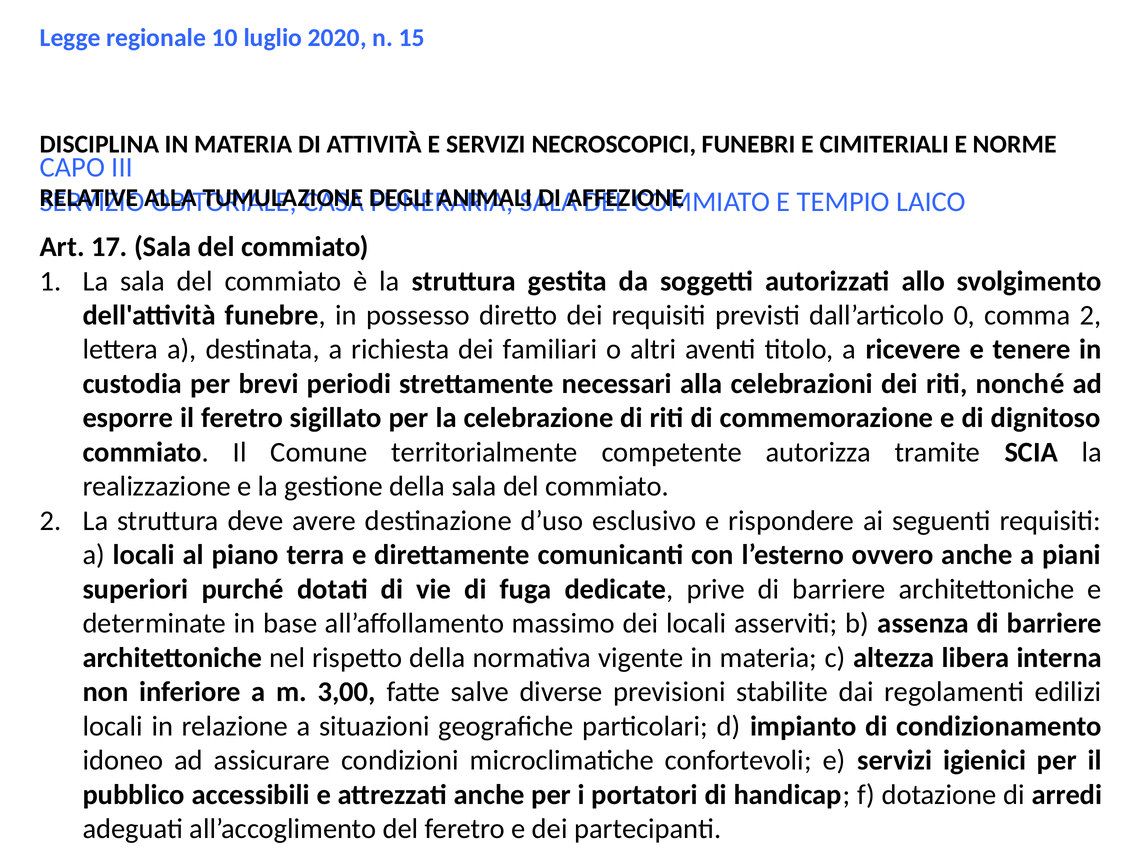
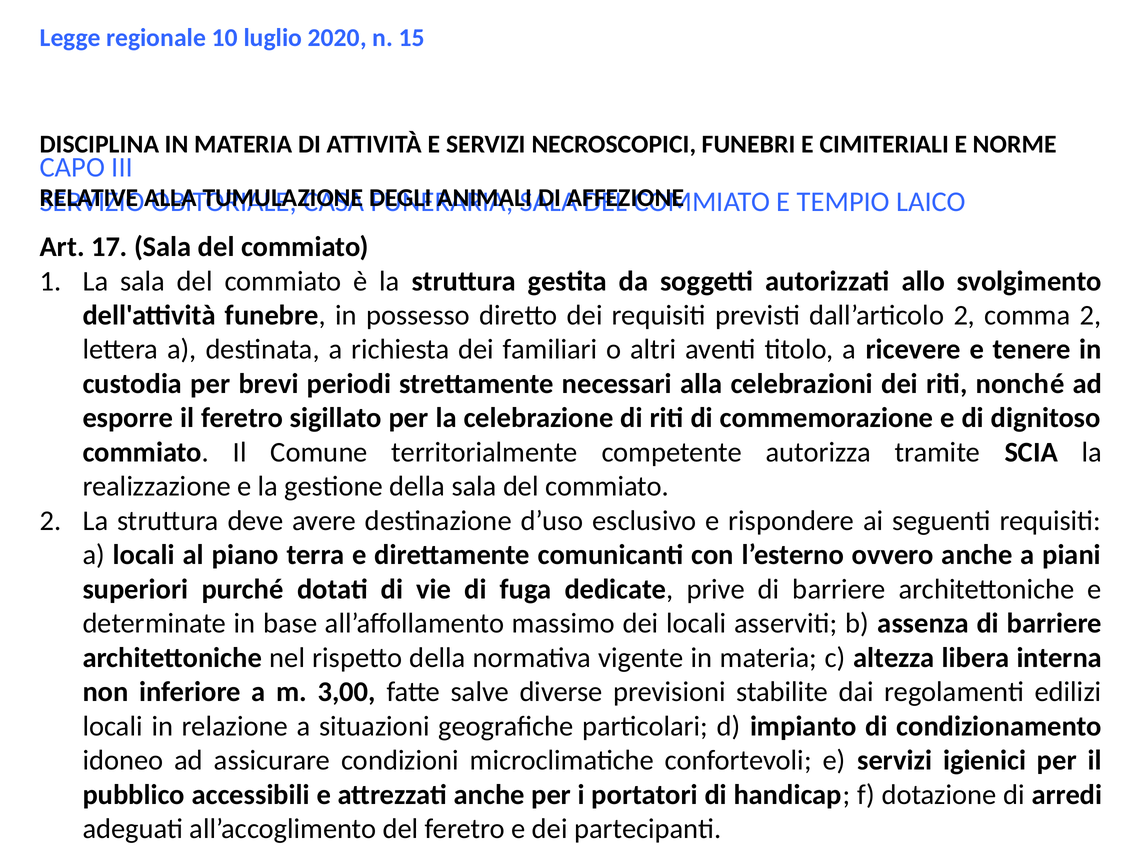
dall’articolo 0: 0 -> 2 (964, 316)
